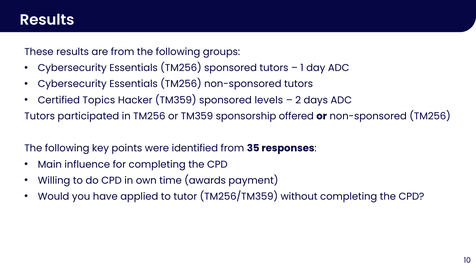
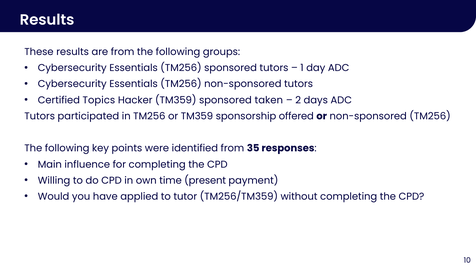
levels: levels -> taken (269, 100)
awards: awards -> present (205, 180)
